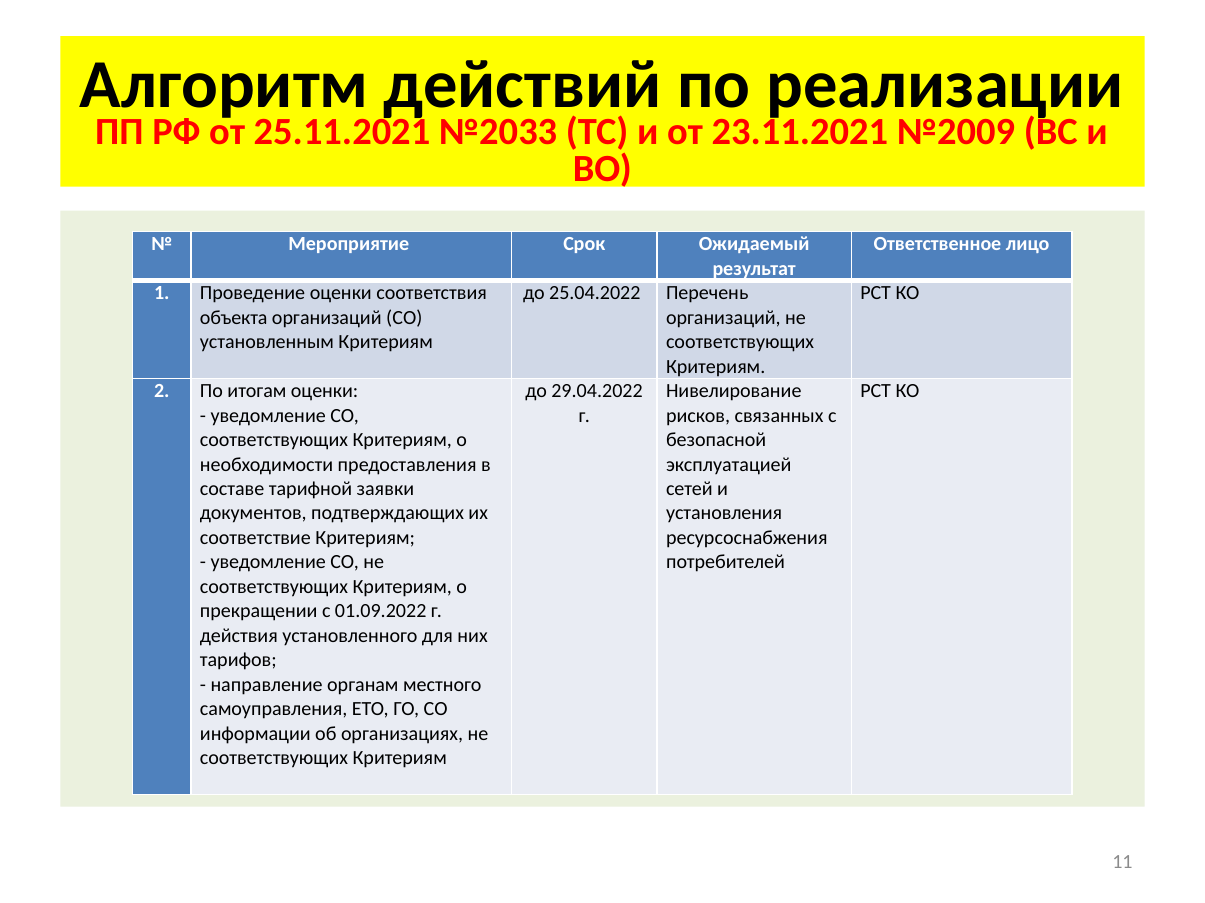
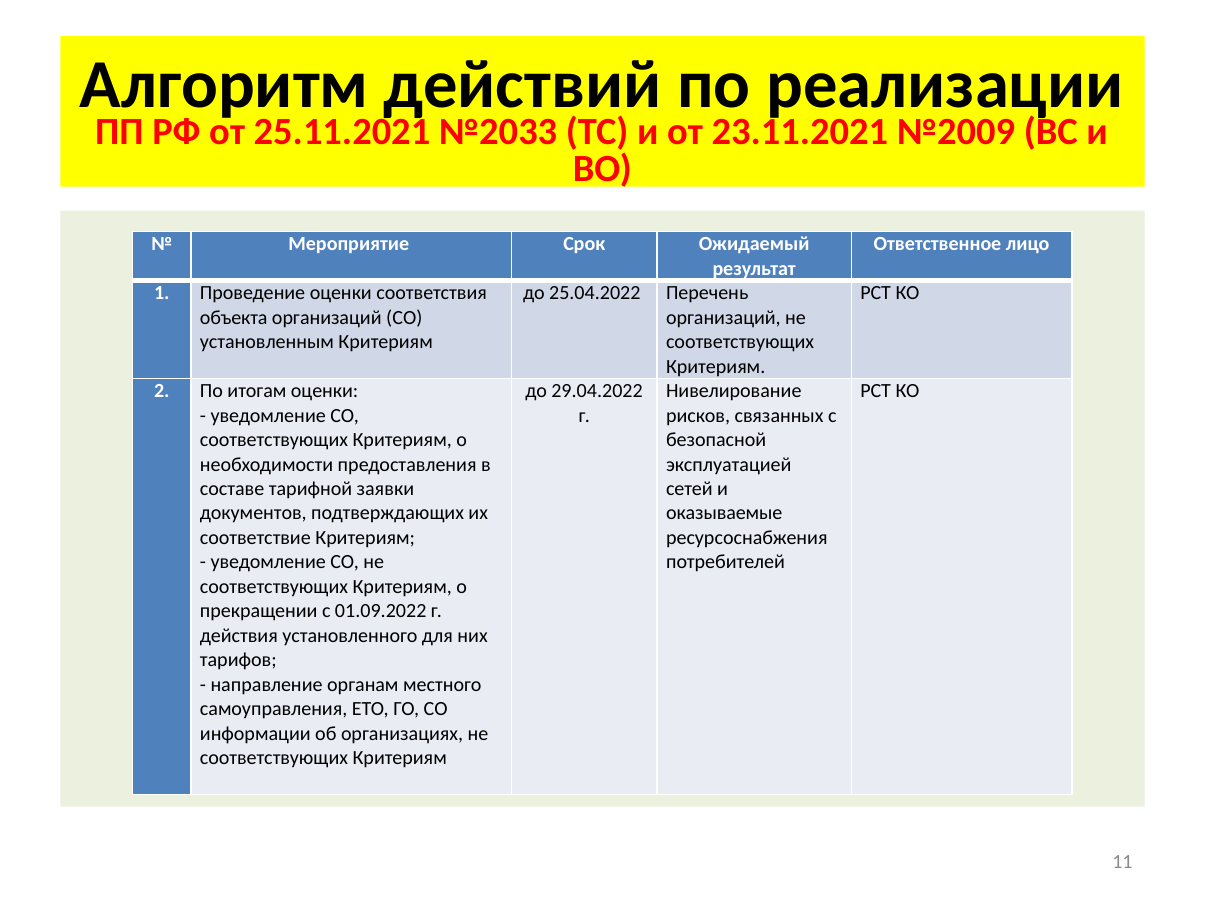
установления: установления -> оказываемые (724, 514)
